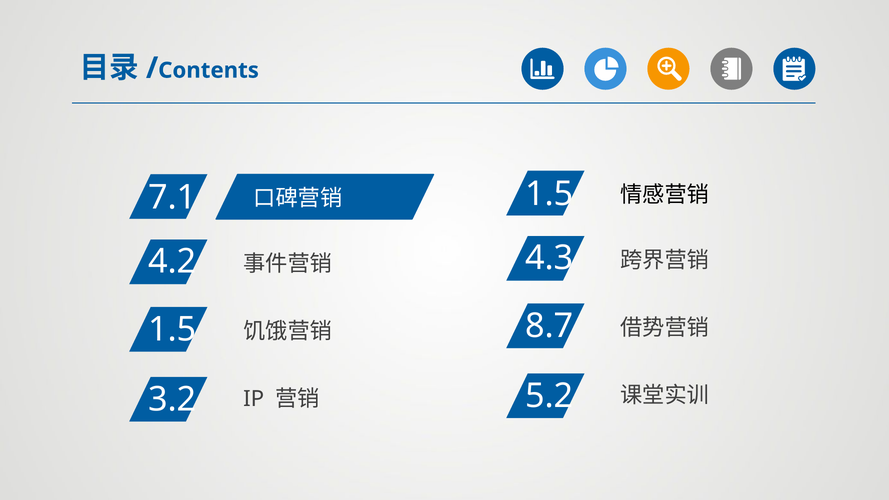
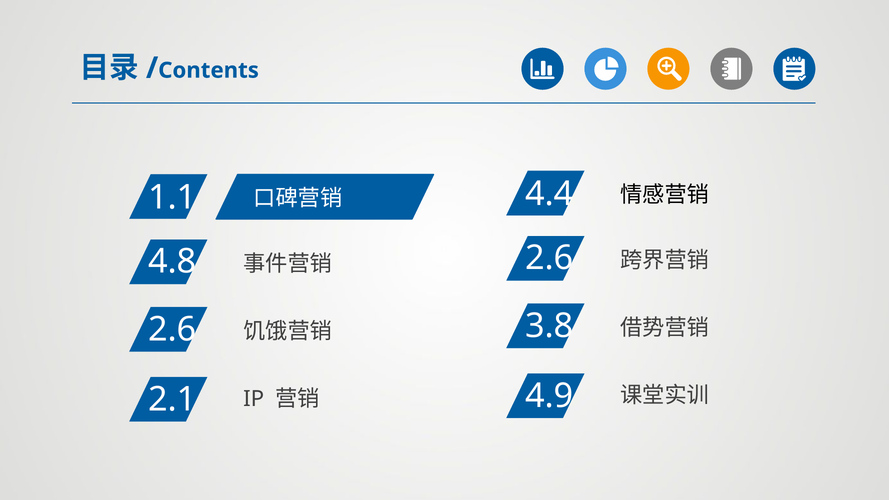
1.5: 1.5 -> 4.4 (549, 194)
7.1: 7.1 -> 1.1 (172, 197)
4.3: 4.3 -> 2.6 (549, 258)
4.2: 4.2 -> 4.8 (172, 261)
8.7: 8.7 -> 3.8 (549, 326)
1.5: 1.5 -> 2.6 (172, 330)
5.2: 5.2 -> 4.9 (549, 396)
3.2: 3.2 -> 2.1 (172, 400)
